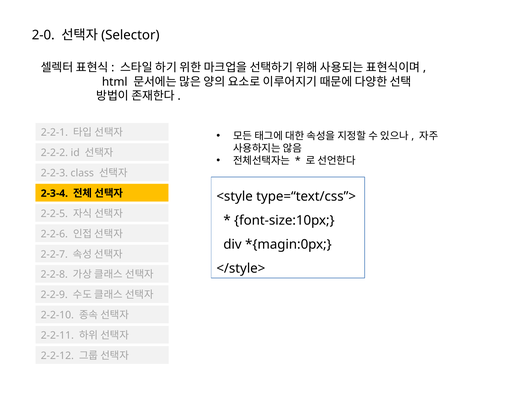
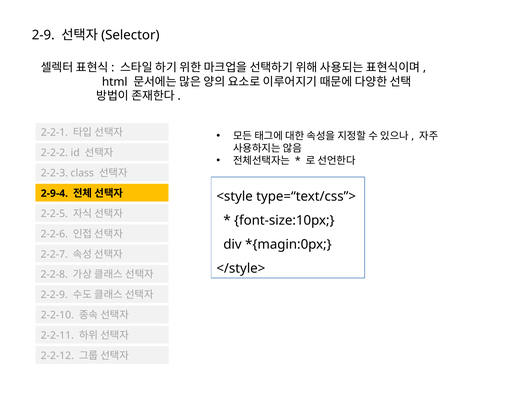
2-0: 2-0 -> 2-9 (43, 35)
2-3-4: 2-3-4 -> 2-9-4 (54, 193)
